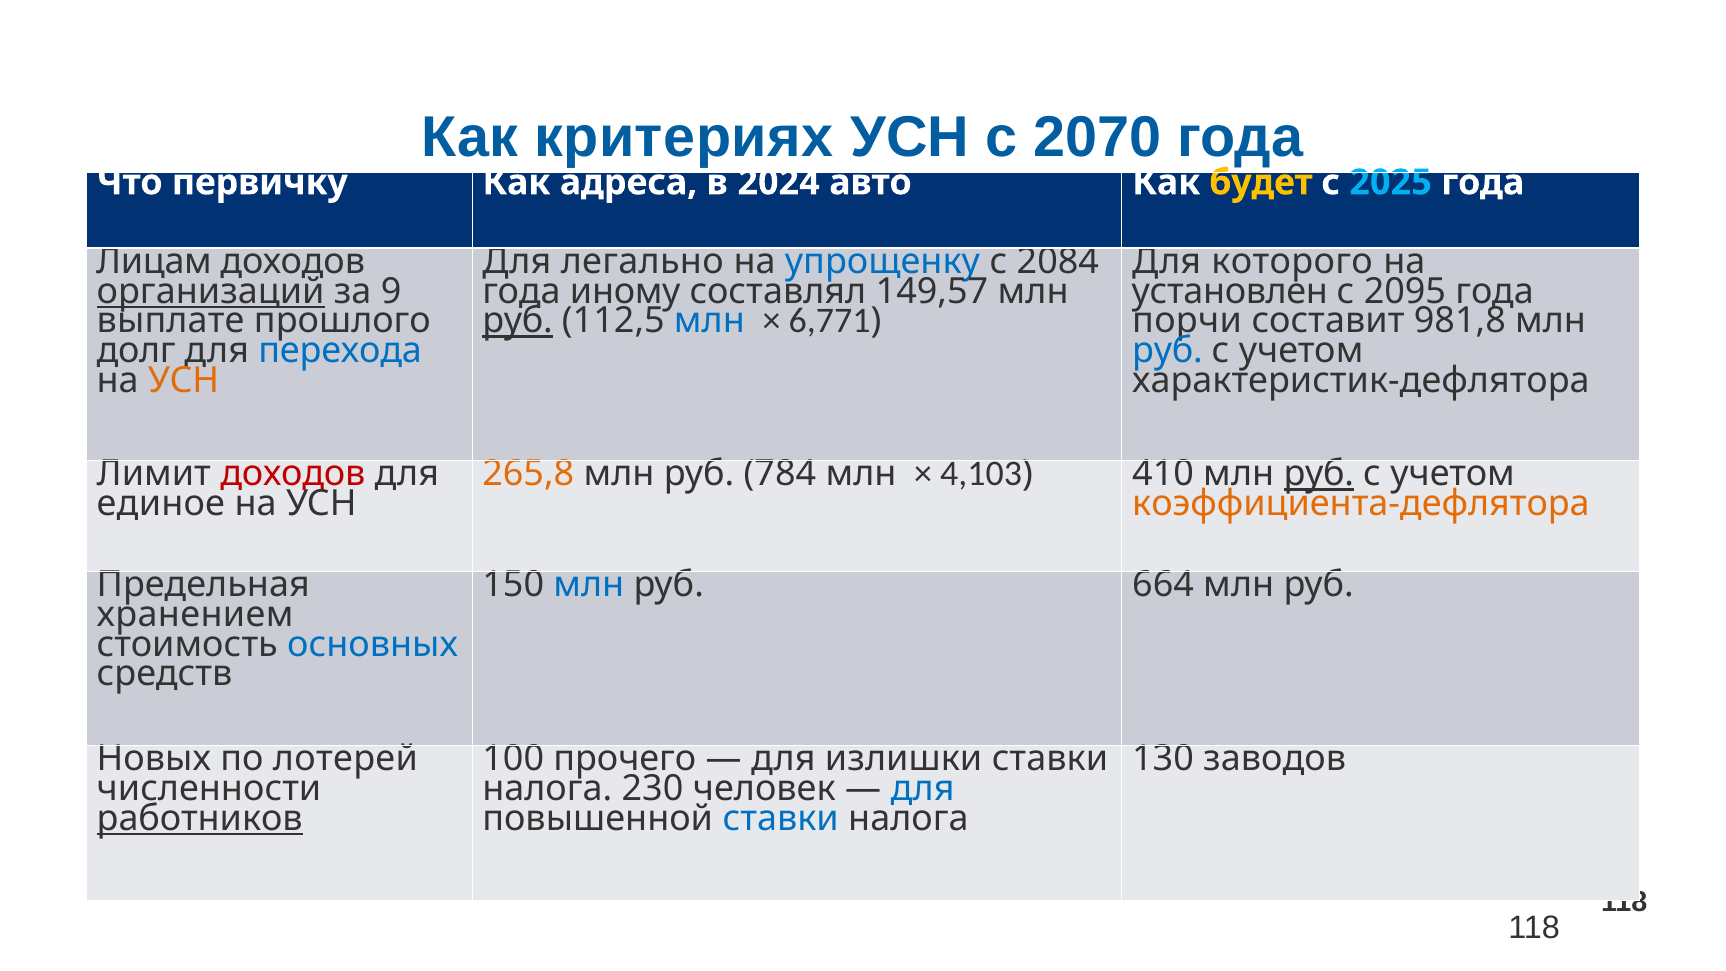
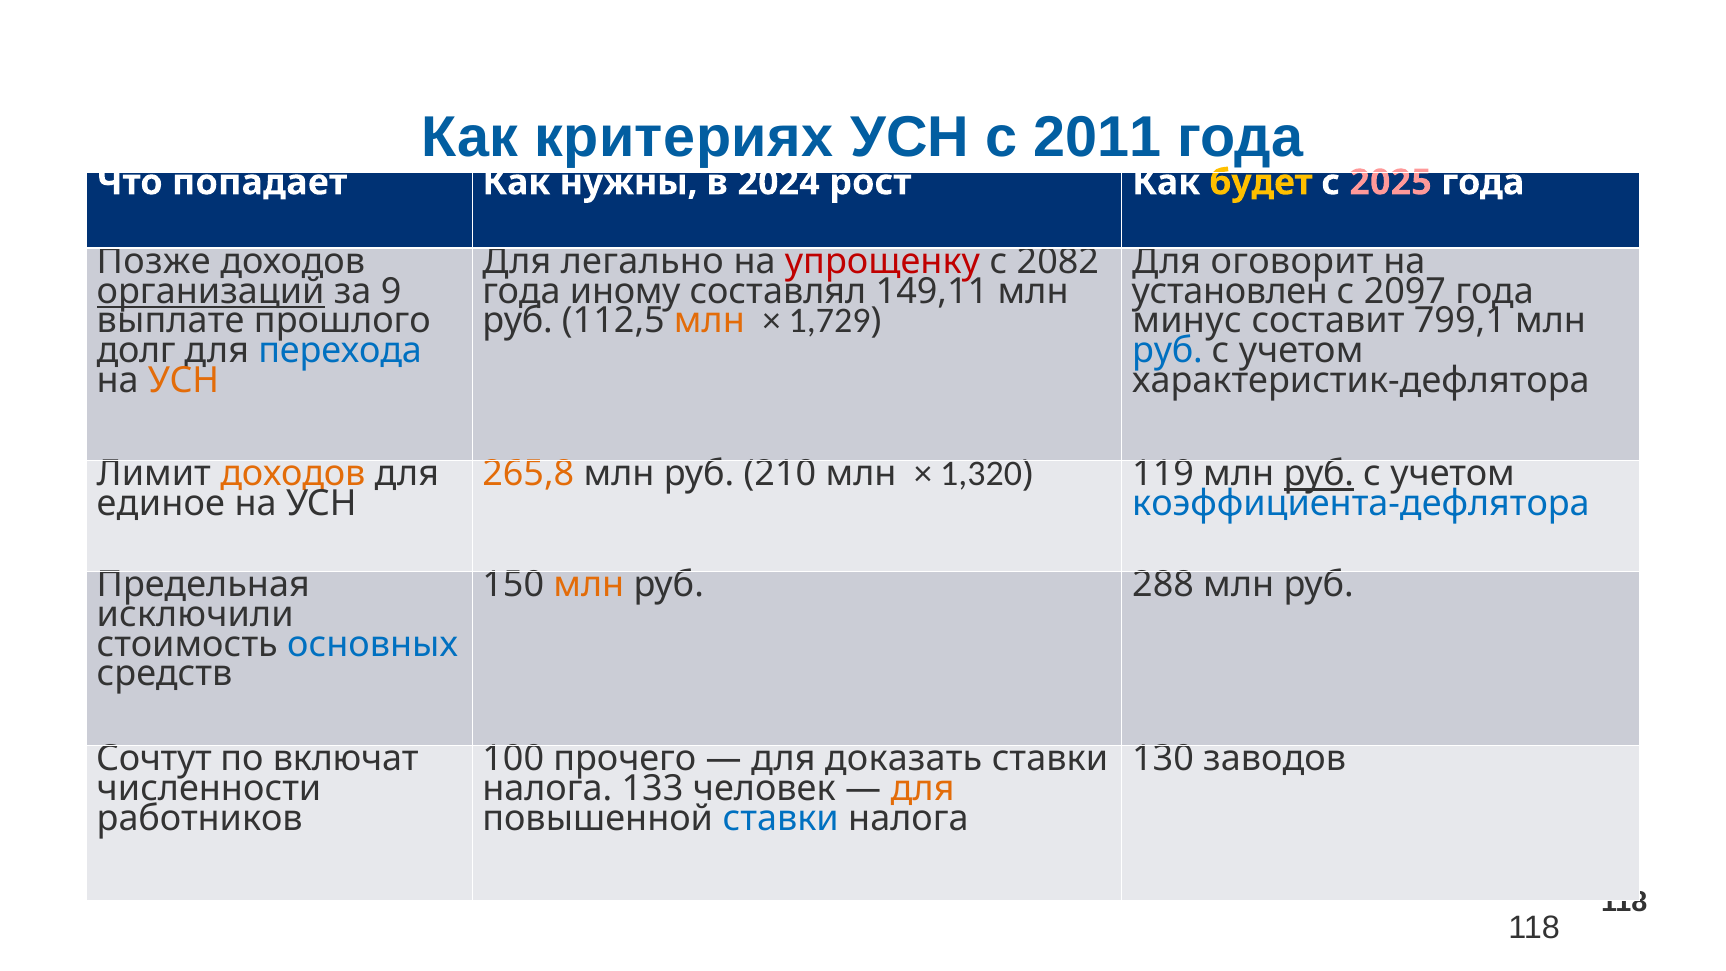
2070: 2070 -> 2011 (1097, 137)
первичку: первичку -> попадает (260, 182)
адреса: адреса -> нужны (629, 182)
авто: авто -> рост (870, 182)
2025 colour: light blue -> pink (1391, 182)
Лицам: Лицам -> Позже (154, 262)
упрощенку colour: blue -> red (882, 262)
2084: 2084 -> 2082 (1058, 262)
которого: которого -> оговорит (1292, 262)
149,57: 149,57 -> 149,11 (932, 291)
2095: 2095 -> 2097 (1405, 291)
руб underline: present -> none (518, 321)
млн colour: blue -> orange (709, 321)
6,771: 6,771 -> 1,729 (830, 321)
порчи: порчи -> минус (1187, 321)
981,8: 981,8 -> 799,1 (1460, 321)
доходов colour: red -> orange (293, 474)
784: 784 -> 210 (780, 474)
4,103: 4,103 -> 1,320 (981, 474)
410: 410 -> 119 (1163, 474)
коэффициента-дефлятора colour: orange -> blue (1361, 504)
млн colour: blue -> orange (589, 585)
664: 664 -> 288 (1163, 585)
хранением: хранением -> исключили (195, 615)
Новых: Новых -> Сочтут (154, 759)
лотерей: лотерей -> включат (346, 759)
излишки: излишки -> доказать (904, 759)
230: 230 -> 133 (652, 789)
для colour: blue -> orange (923, 789)
работников underline: present -> none (200, 818)
